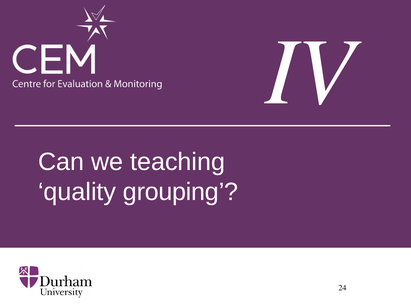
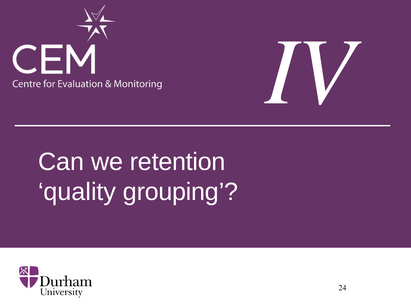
teaching: teaching -> retention (178, 162)
